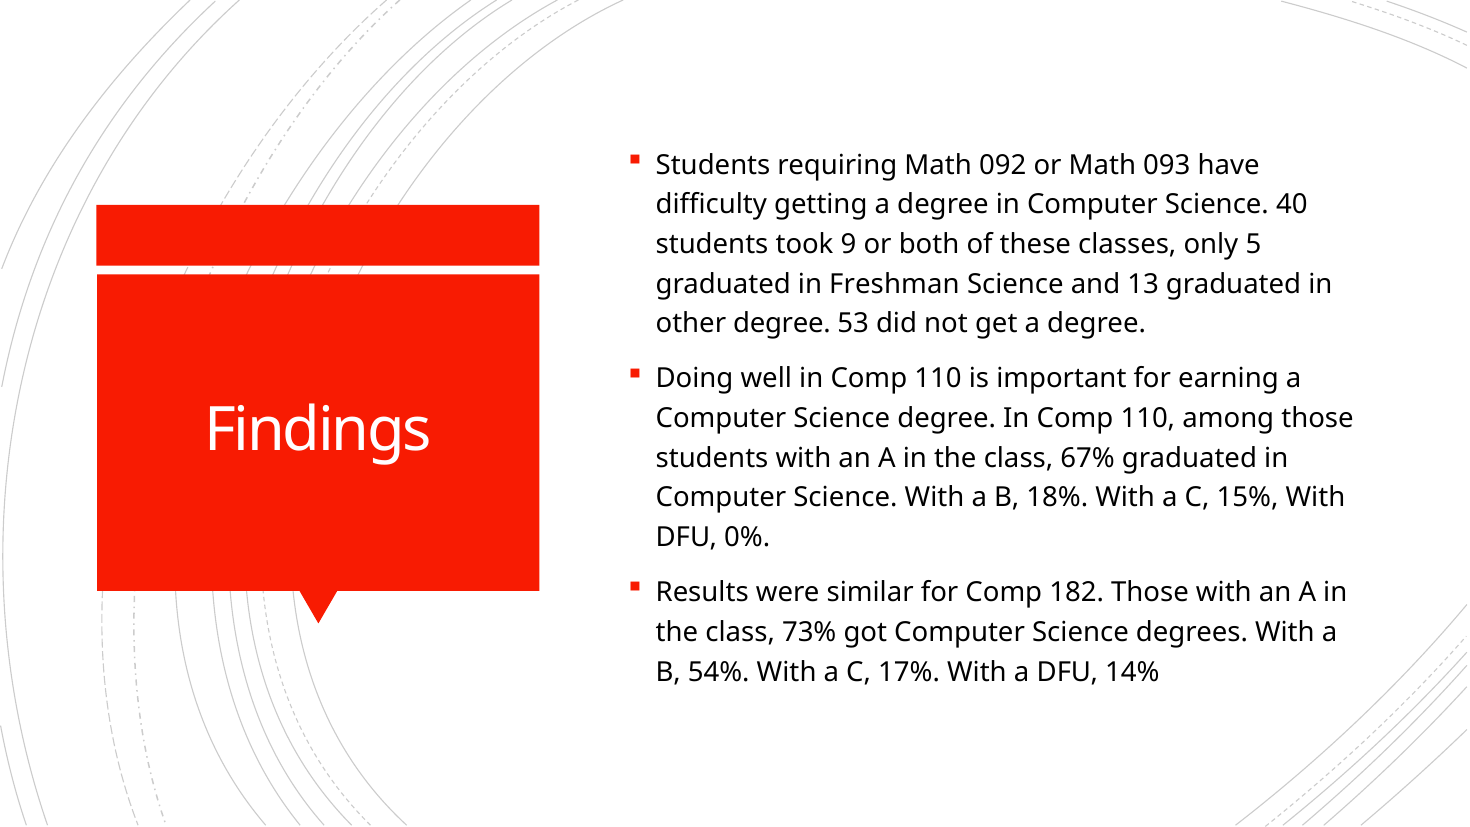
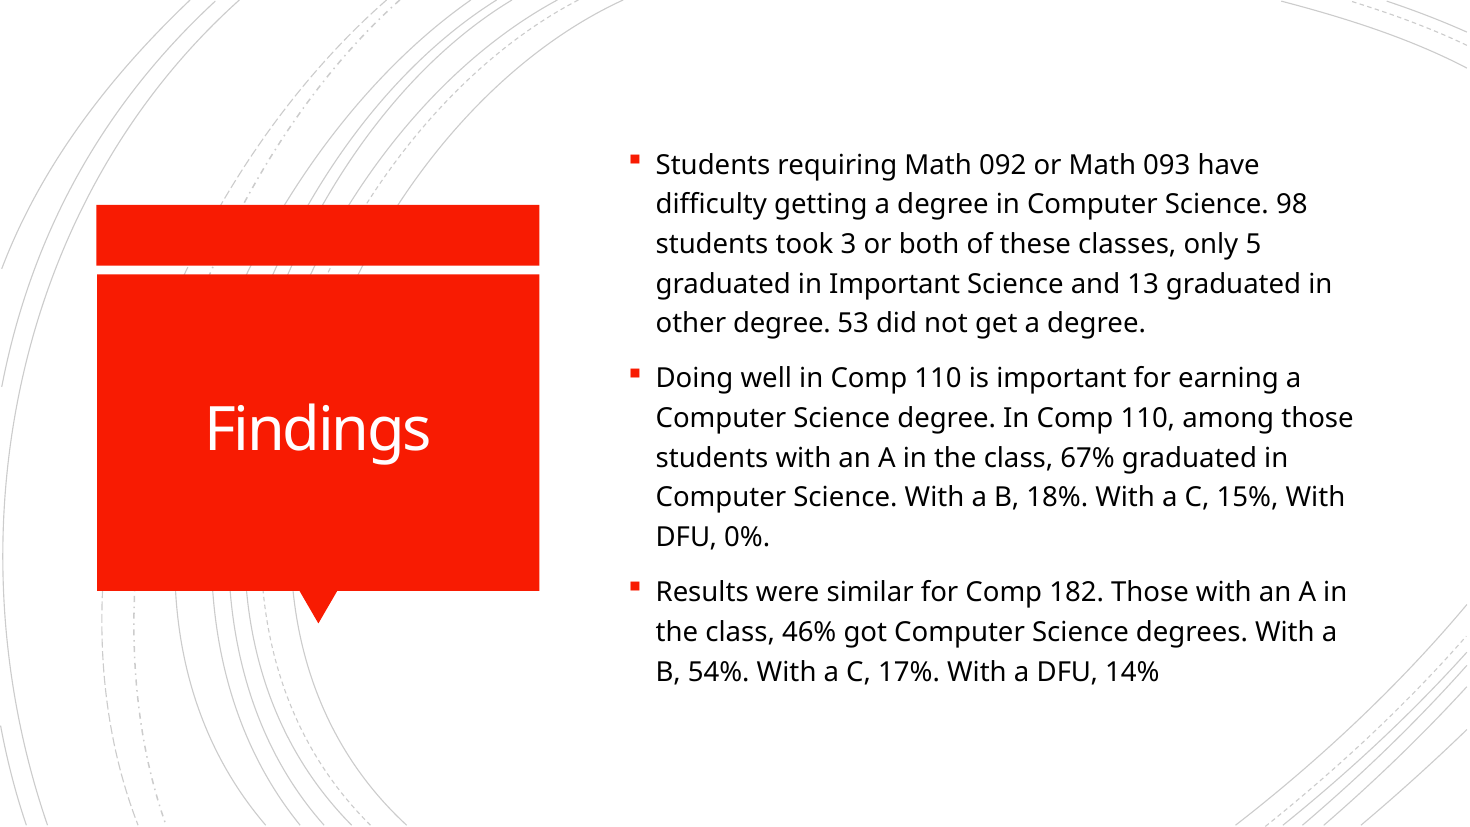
40: 40 -> 98 (1292, 205)
9: 9 -> 3 (849, 244)
in Freshman: Freshman -> Important (895, 284)
73%: 73% -> 46% (809, 632)
